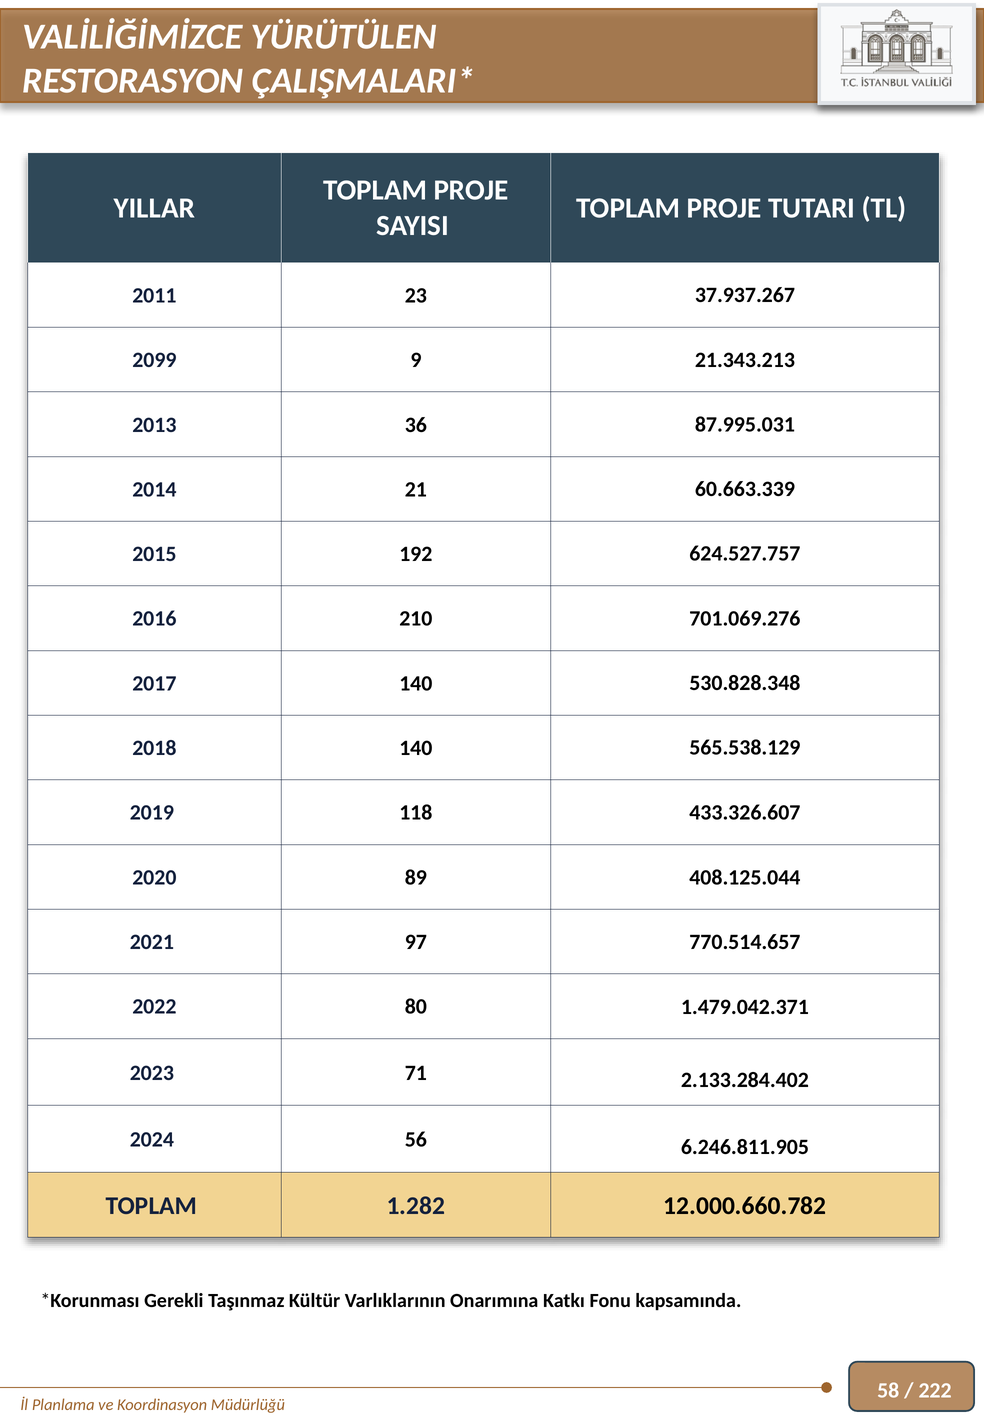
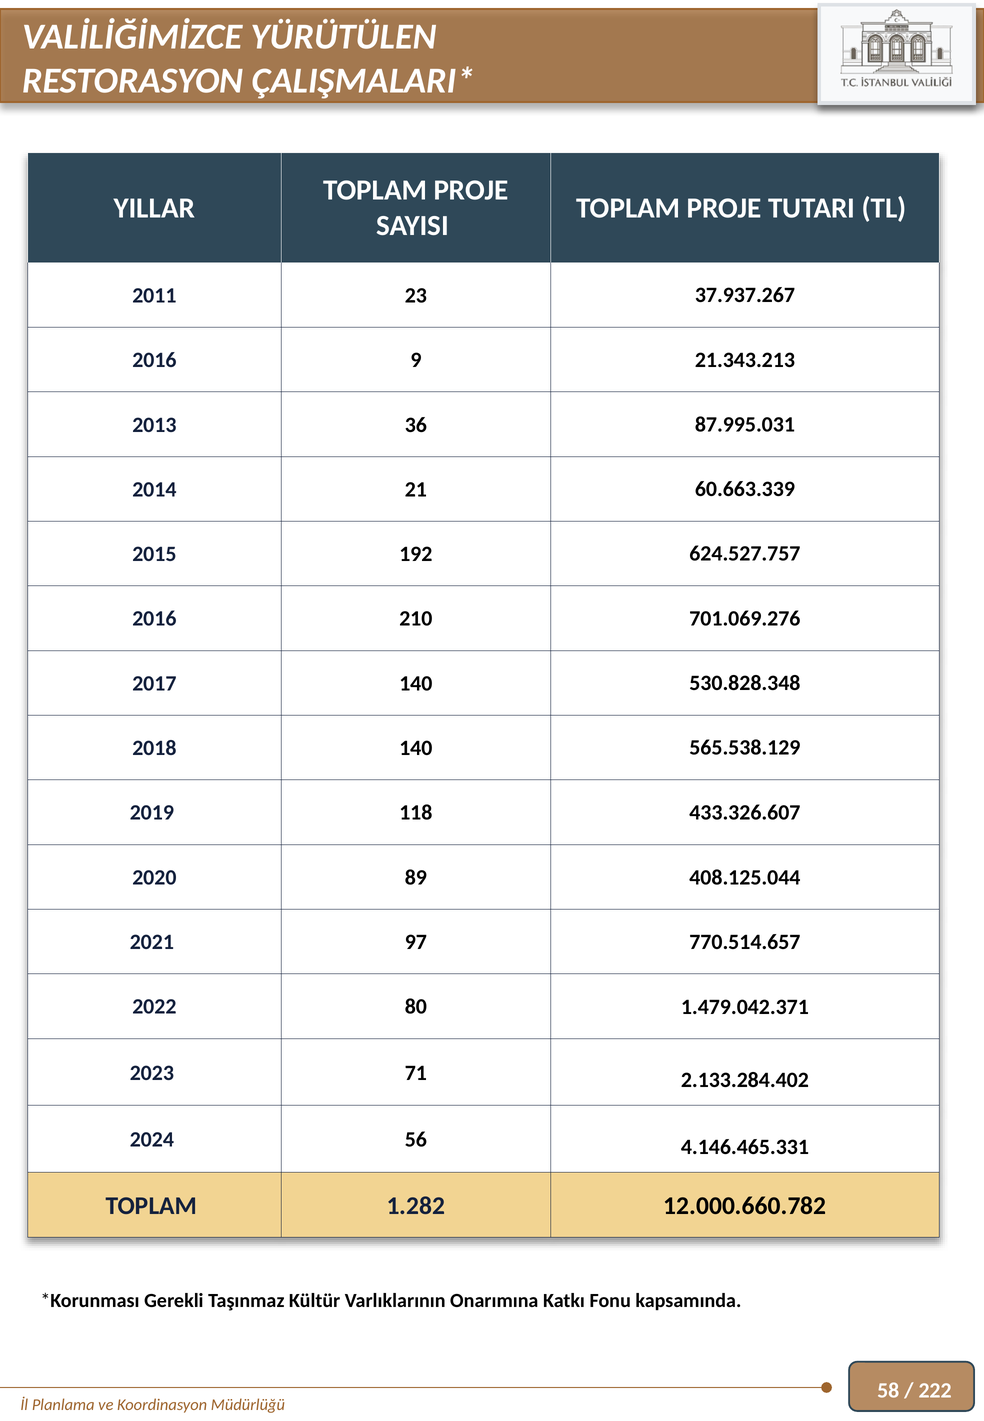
2099: 2099 -> 2016 (154, 360)
6.246.811.905: 6.246.811.905 -> 4.146.465.331 (745, 1147)
